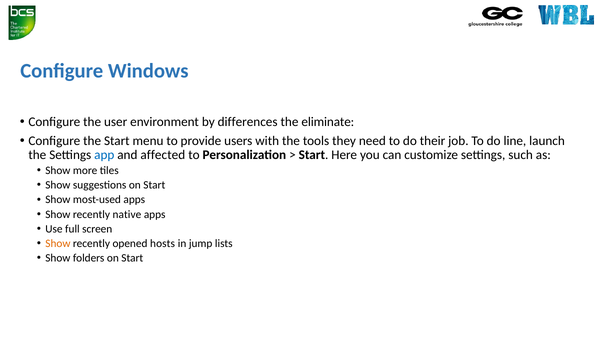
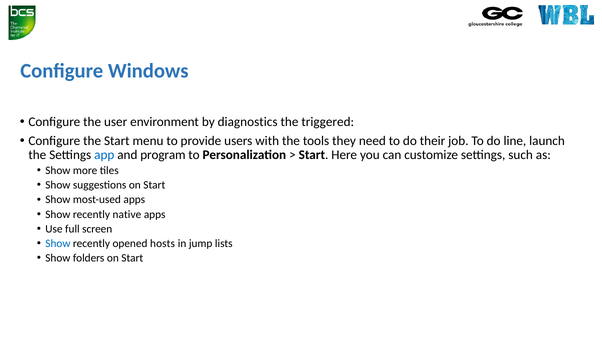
differences: differences -> diagnostics (248, 122)
eliminate: eliminate -> triggered (328, 122)
affected: affected -> program (163, 155)
Show colour: orange -> blue (58, 243)
